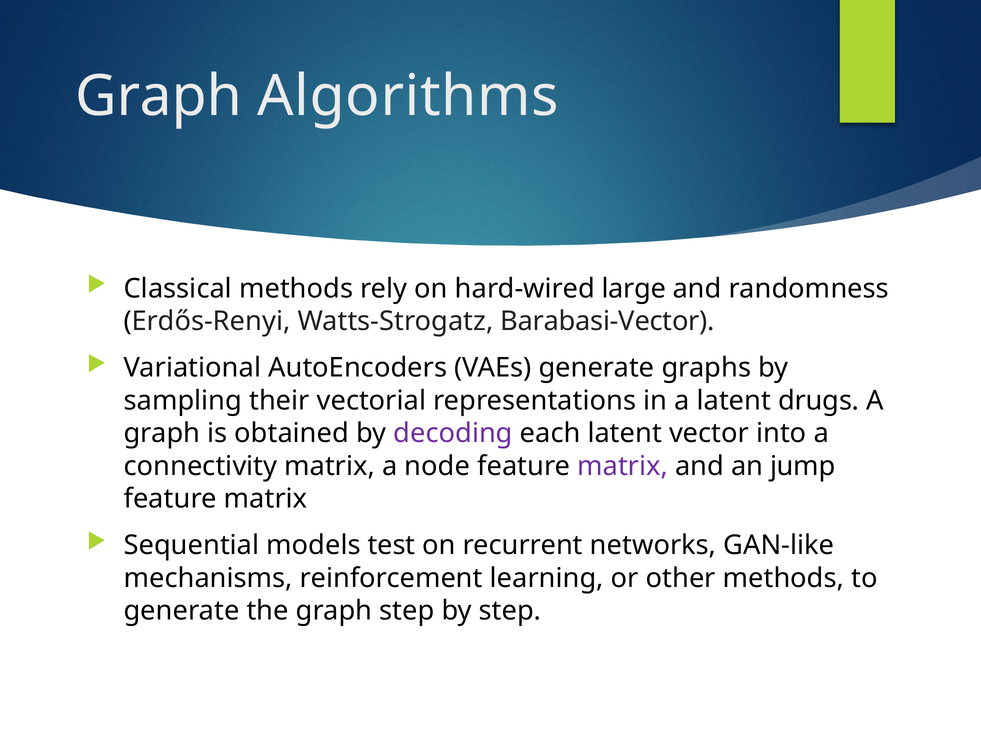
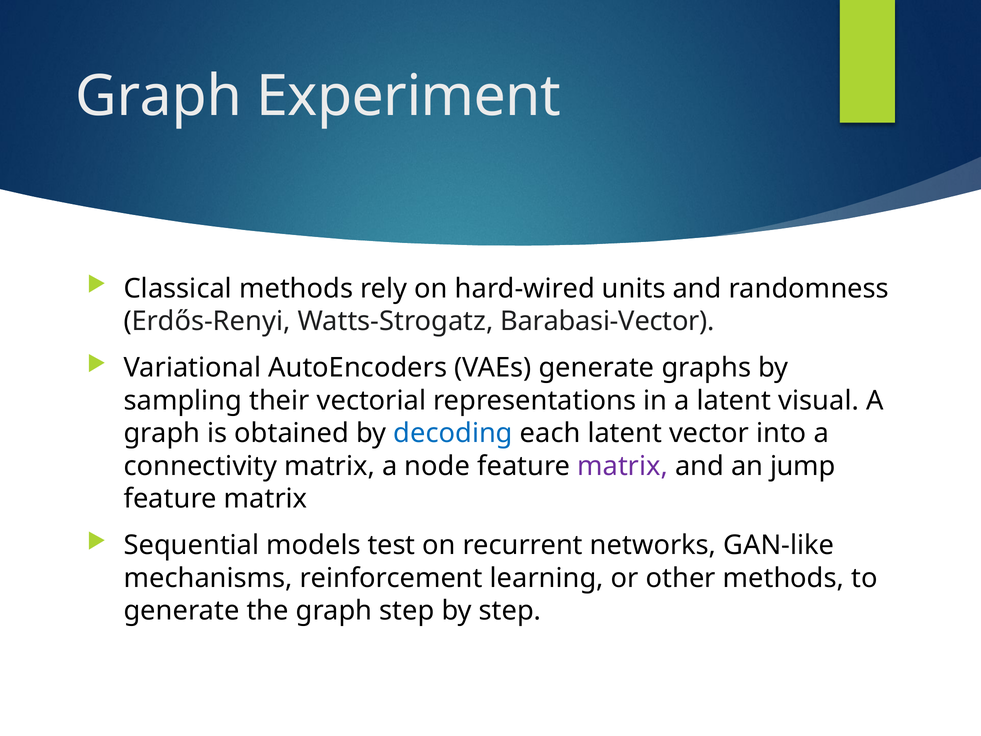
Algorithms: Algorithms -> Experiment (408, 96)
large: large -> units (634, 289)
drugs: drugs -> visual (819, 400)
decoding colour: purple -> blue (453, 433)
